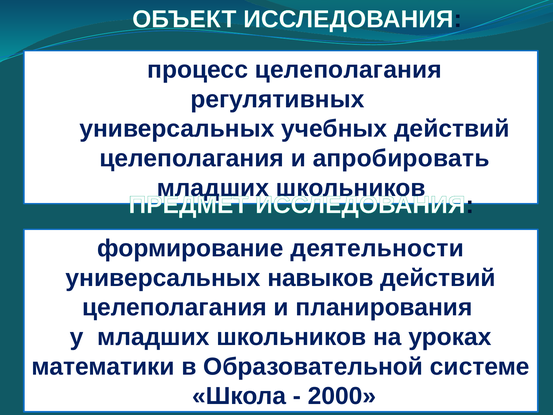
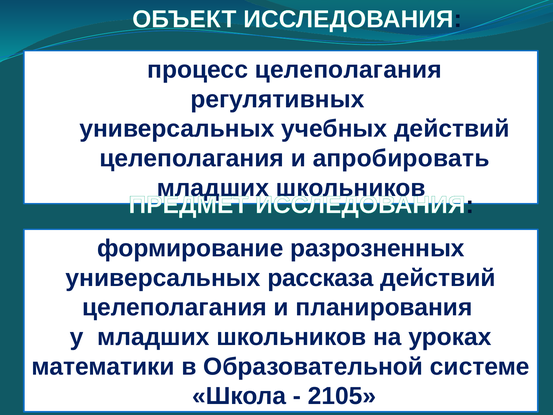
деятельности: деятельности -> разрозненных (377, 248)
навыков: навыков -> рассказа (321, 278)
2000: 2000 -> 2105 (342, 396)
